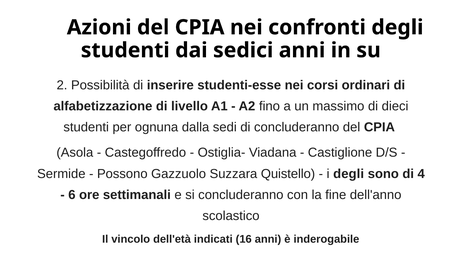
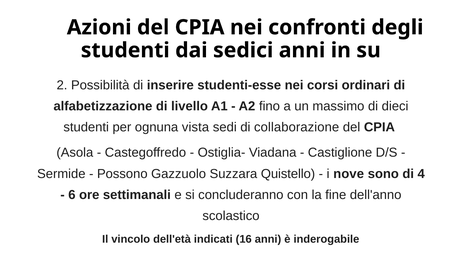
dalla: dalla -> vista (196, 127)
di concluderanno: concluderanno -> collaborazione (297, 127)
i degli: degli -> nove (349, 174)
